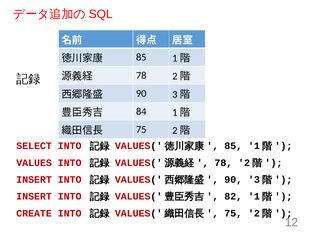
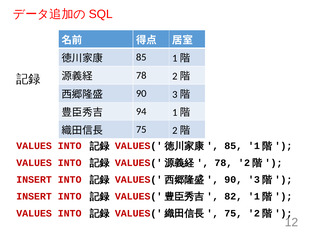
84: 84 -> 94 (141, 111)
SELECT: SELECT -> VALUES (34, 146)
CREATE: CREATE -> VALUES (34, 213)
